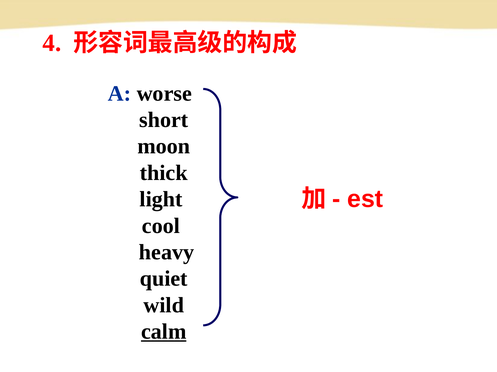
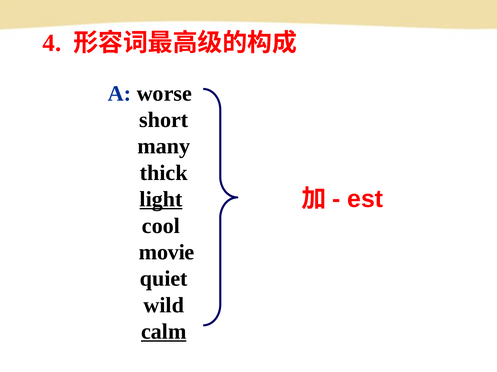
moon: moon -> many (164, 147)
light underline: none -> present (161, 200)
heavy: heavy -> movie (167, 253)
